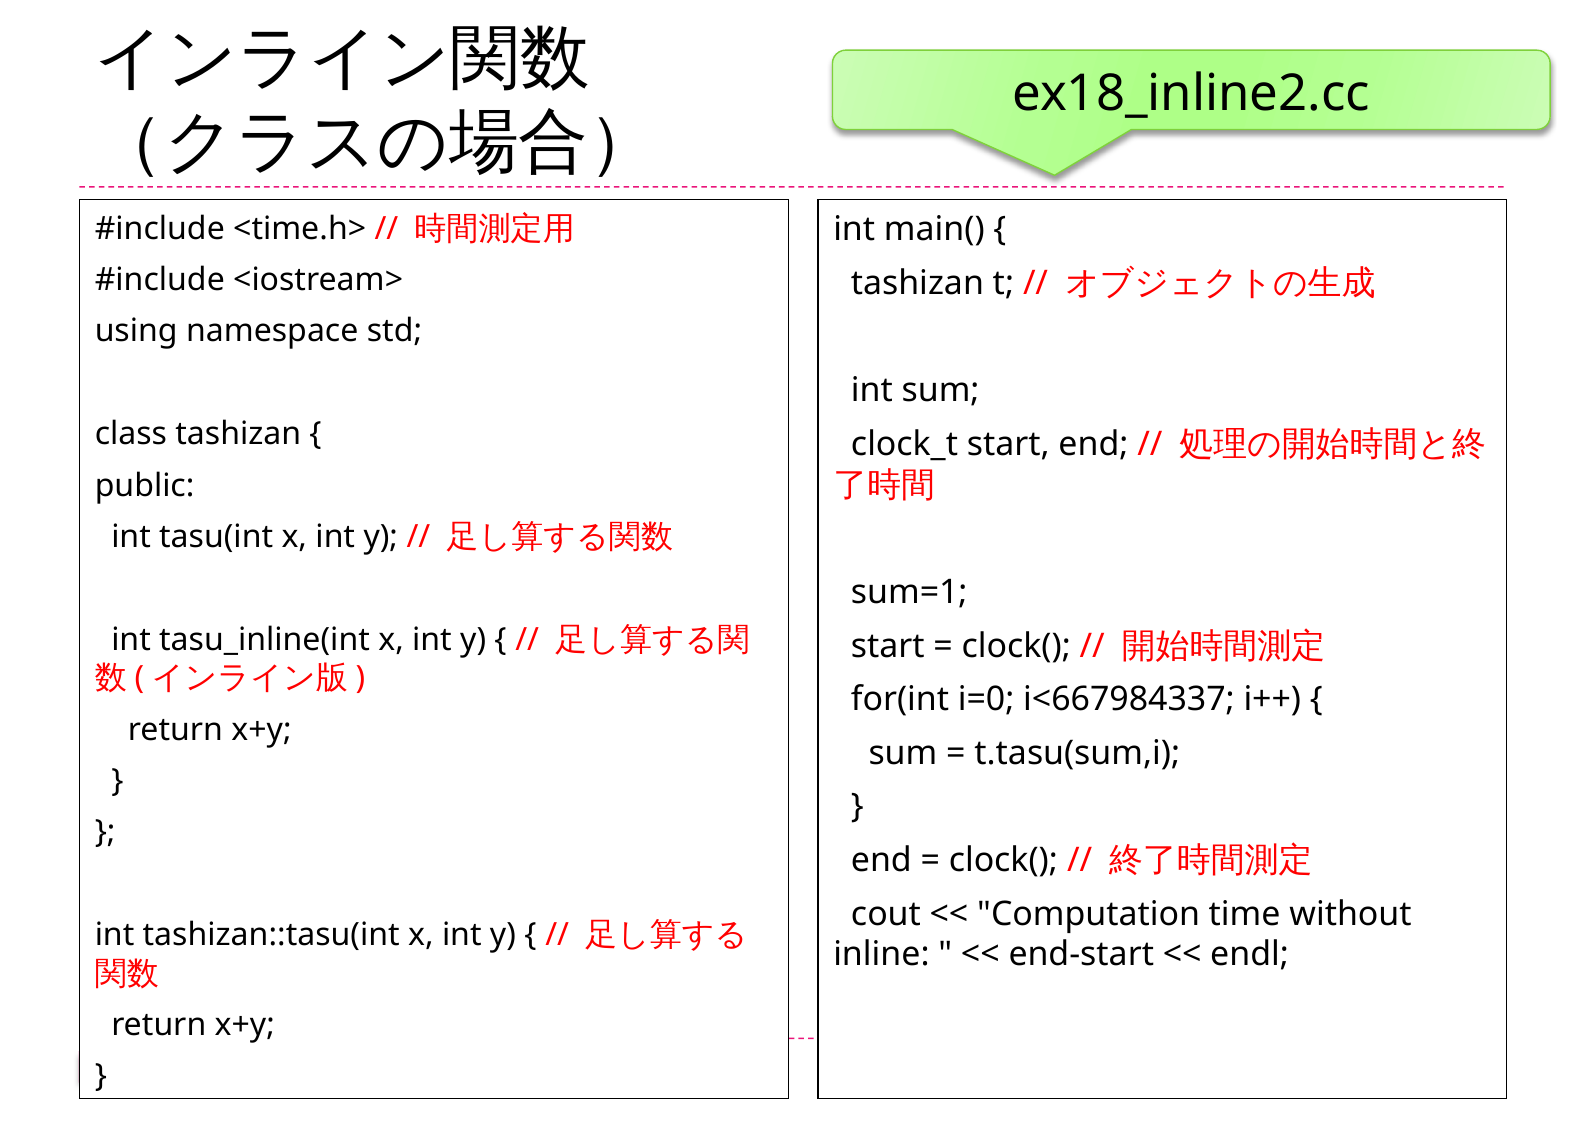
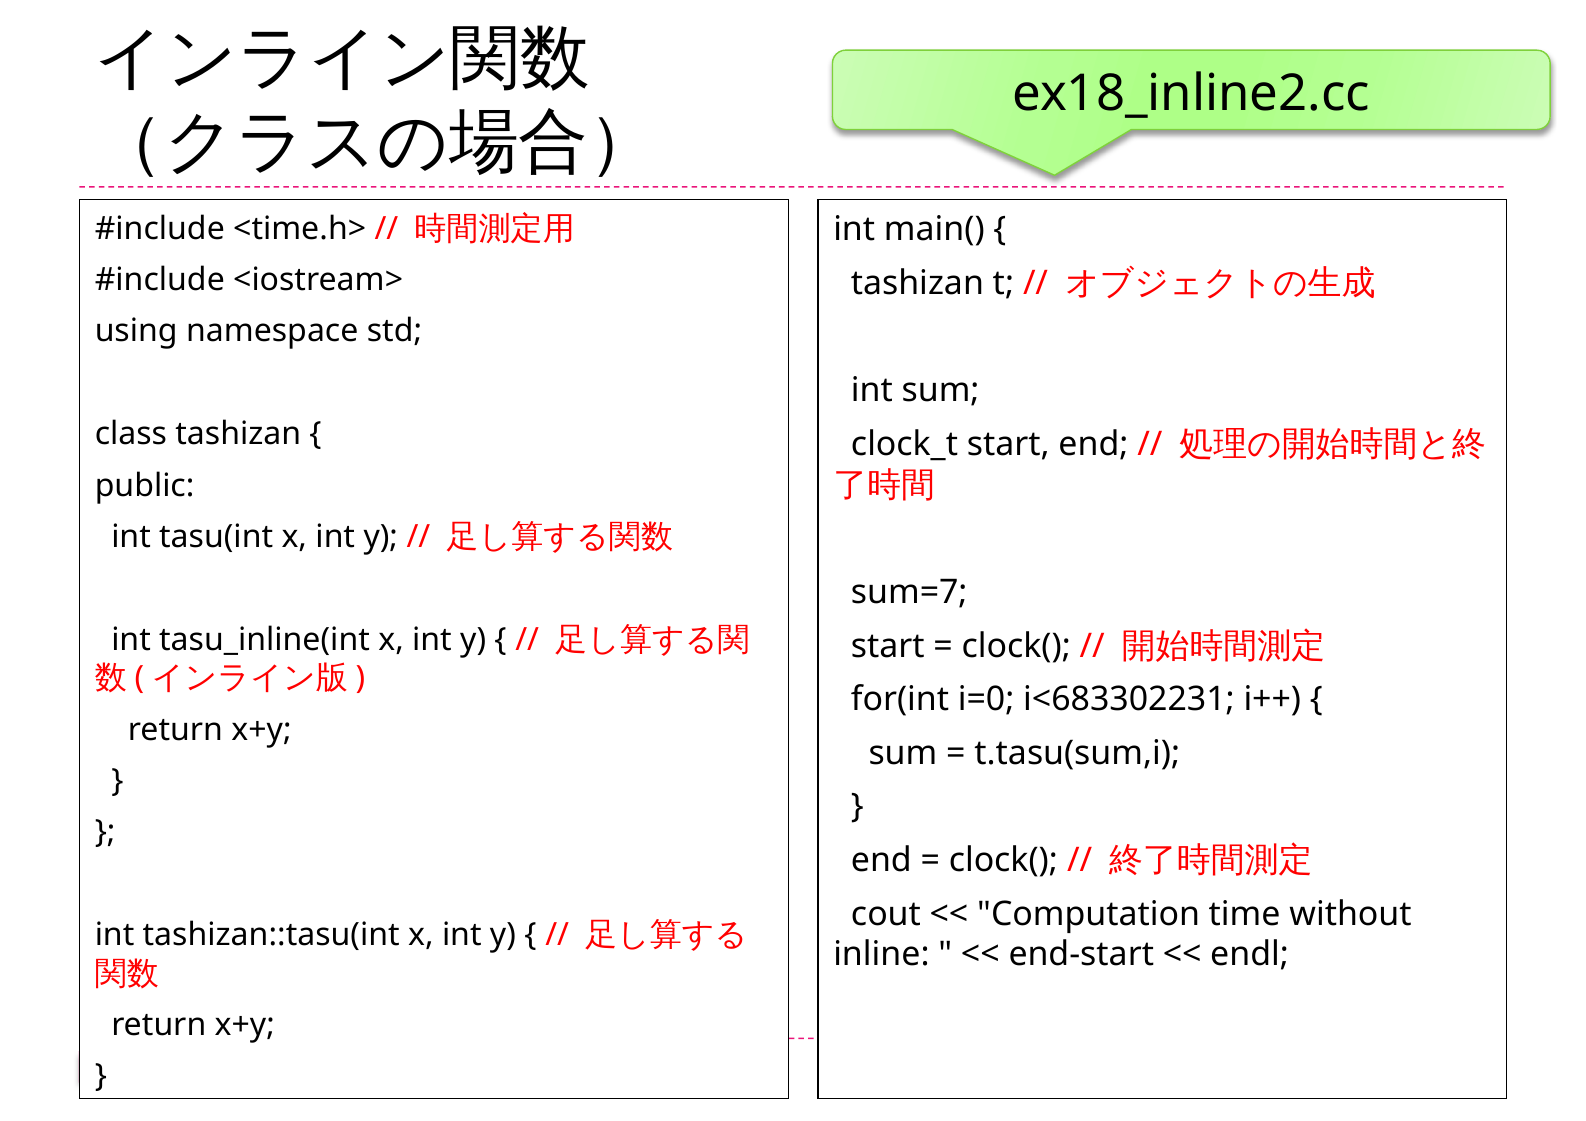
sum=1: sum=1 -> sum=7 (909, 592)
i<667984337: i<667984337 -> i<683302231 (1129, 700)
